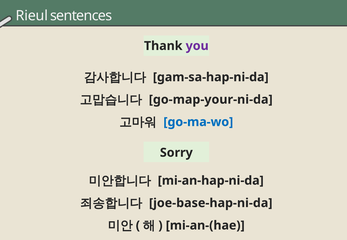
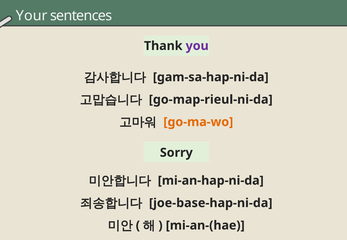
Rieul: Rieul -> Your (32, 16)
go-map-your-ni-da: go-map-your-ni-da -> go-map-rieul-ni-da (211, 100)
go-ma-wo colour: blue -> orange (198, 122)
